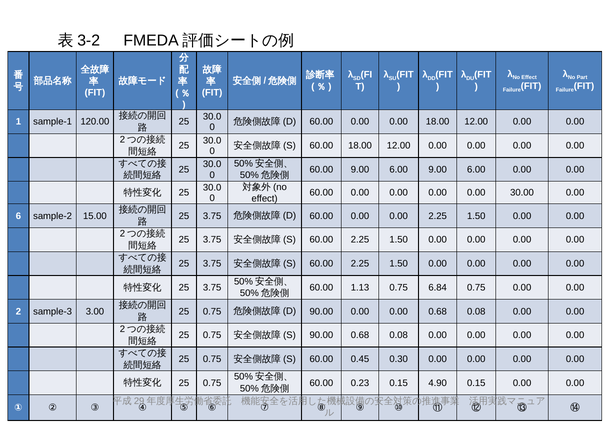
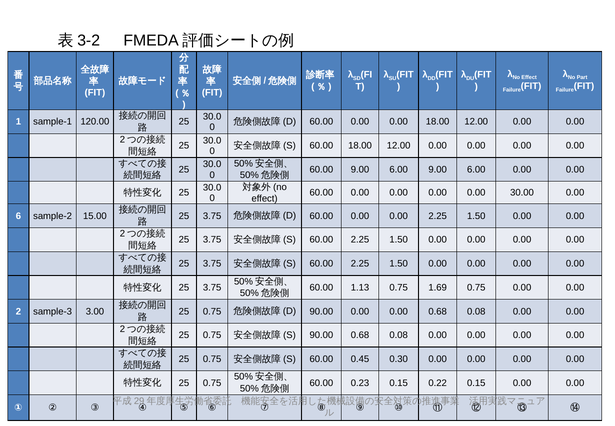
6.84: 6.84 -> 1.69 (438, 287)
4.90: 4.90 -> 0.22 (438, 383)
